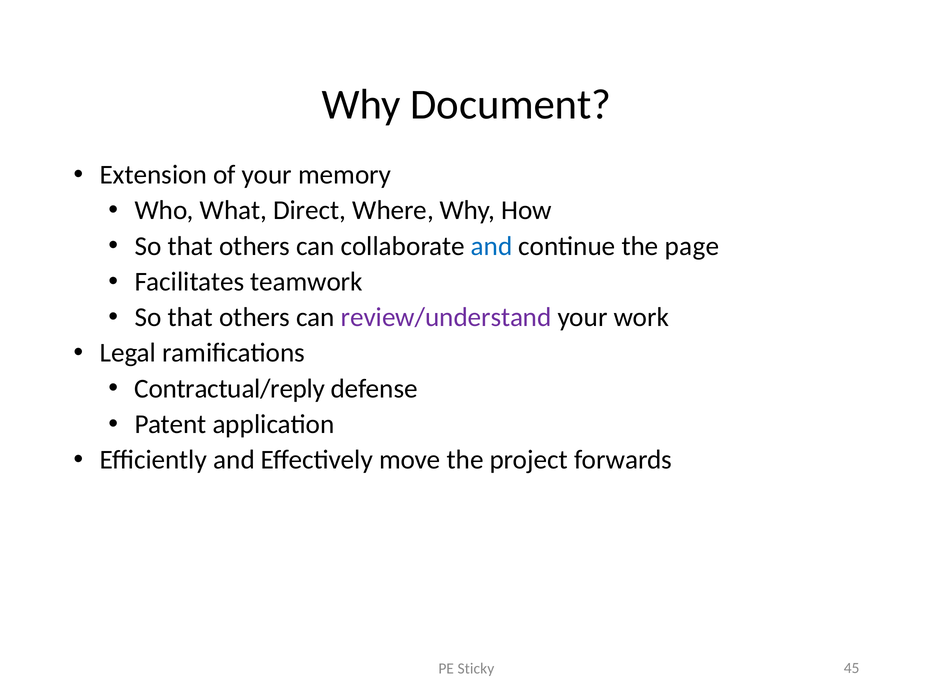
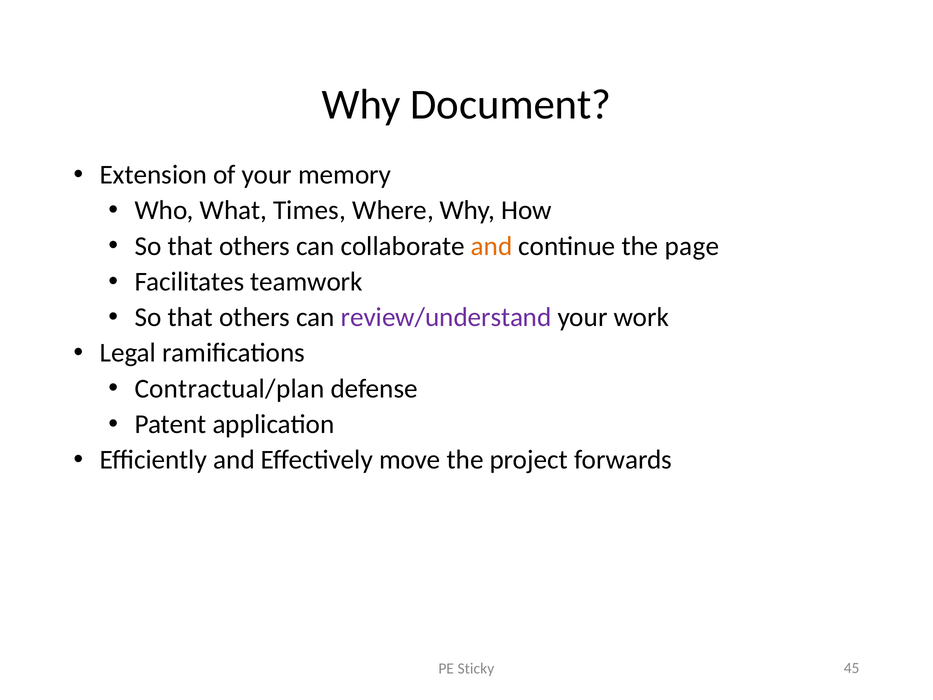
Direct: Direct -> Times (310, 210)
and colour: blue -> orange (492, 246)
Contractual/reply: Contractual/reply -> Contractual/plan (230, 388)
